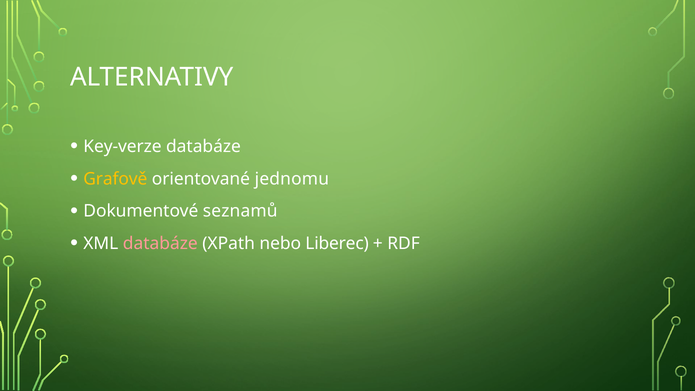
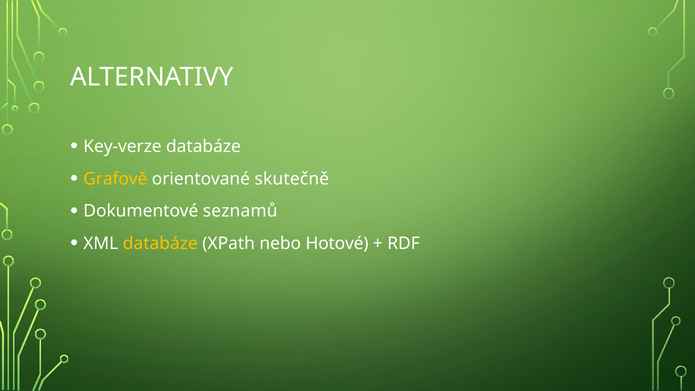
jednomu: jednomu -> skutečně (292, 179)
databáze colour: pink -> yellow (160, 243)
Liberec: Liberec -> Hotové (337, 243)
